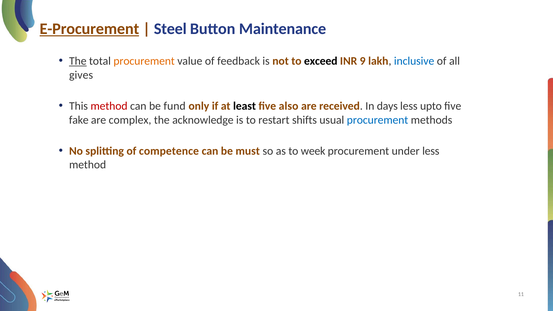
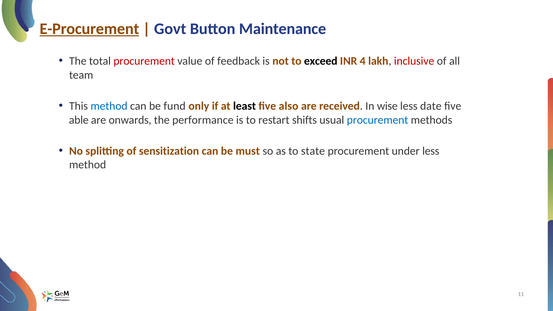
Steel: Steel -> Govt (170, 29)
The underline: present -> none (78, 61)
procurement colour: orange -> red (144, 61)
9: 9 -> 4 (363, 61)
inclusive colour: blue -> red (414, 61)
gives: gives -> team (81, 75)
method colour: red -> blue (109, 106)
days: days -> wise (387, 106)
upto: upto -> date (431, 106)
fake: fake -> able (79, 120)
complex: complex -> onwards (130, 120)
acknowledge: acknowledge -> performance (203, 120)
competence: competence -> sensitization (169, 151)
week: week -> state (313, 151)
